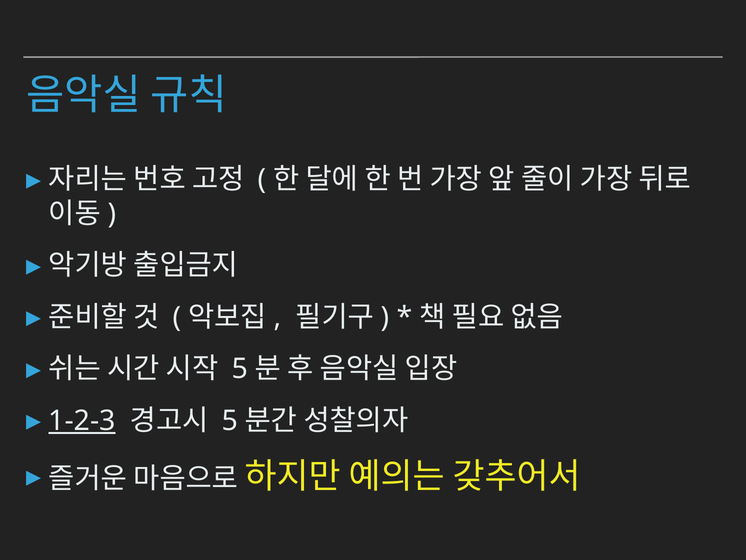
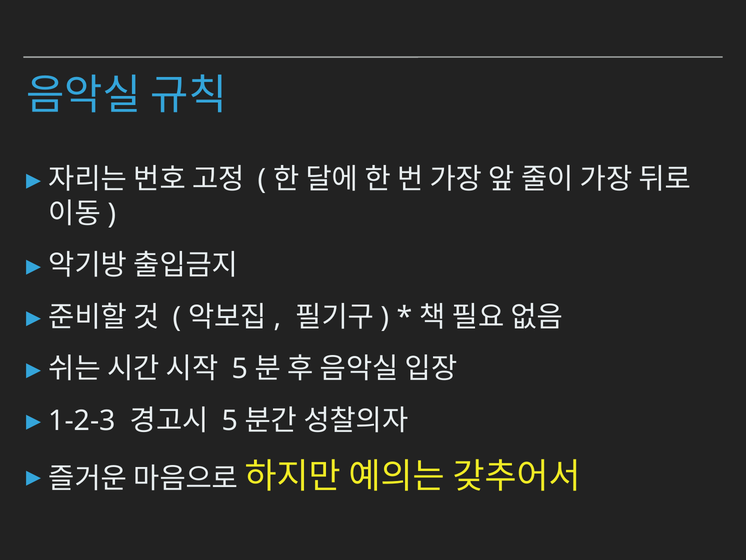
1-2-3 underline: present -> none (82, 420)
